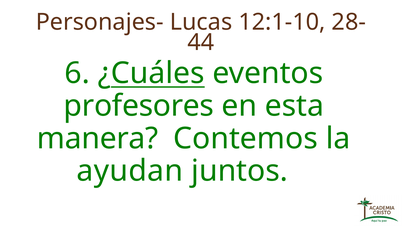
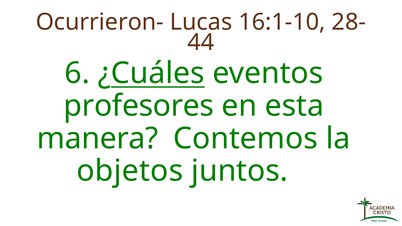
Personajes-: Personajes- -> Ocurrieron- (100, 22)
12:1-10: 12:1-10 -> 16:1-10 (282, 22)
ayudan: ayudan -> objetos (130, 171)
